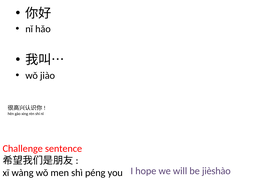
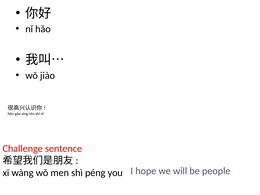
jièshào: jièshào -> people (216, 171)
